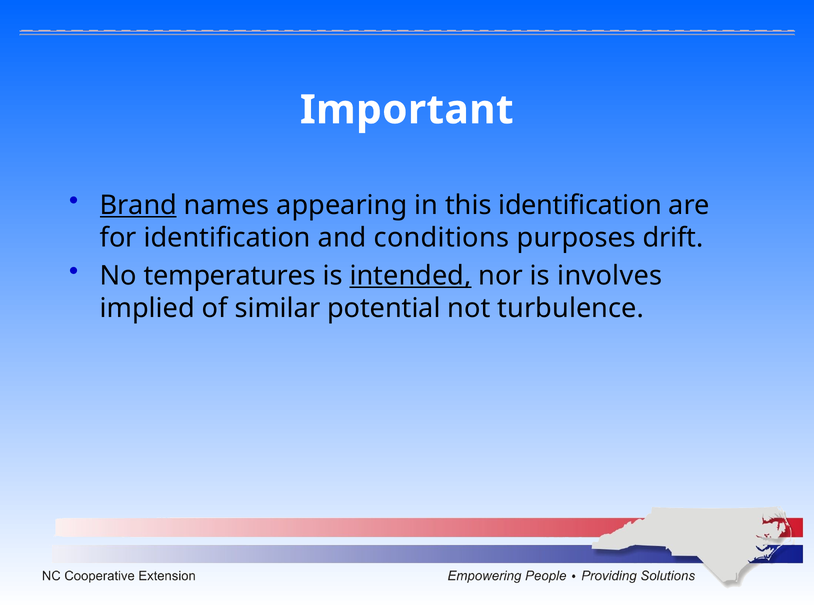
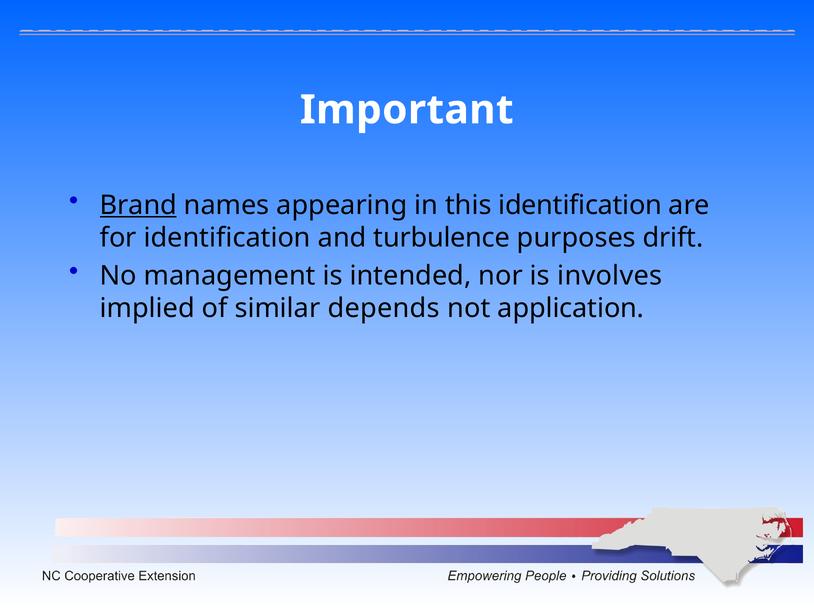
conditions: conditions -> turbulence (442, 238)
temperatures: temperatures -> management (230, 276)
intended underline: present -> none (411, 276)
potential: potential -> depends (384, 309)
turbulence: turbulence -> application (571, 309)
